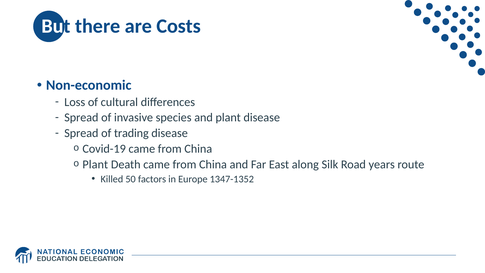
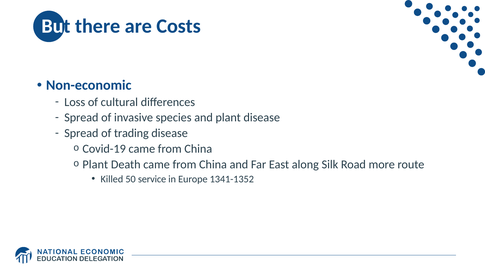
years: years -> more (382, 164)
factors: factors -> service (152, 179)
1347-1352: 1347-1352 -> 1341-1352 (232, 179)
